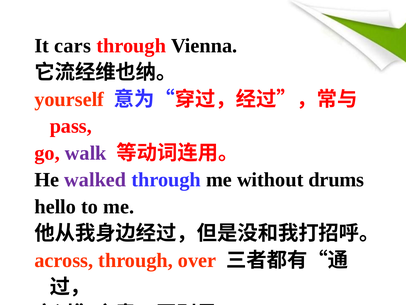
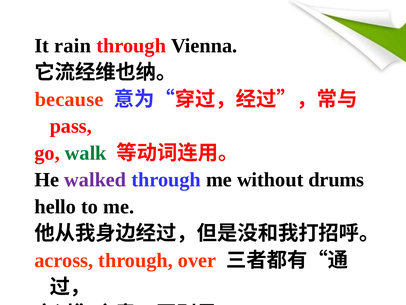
cars: cars -> rain (73, 46)
yourself: yourself -> because (69, 99)
walk colour: purple -> green (86, 153)
